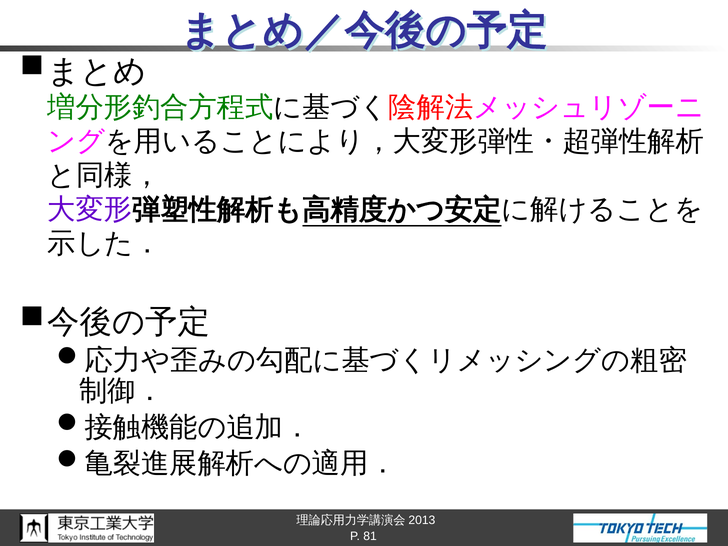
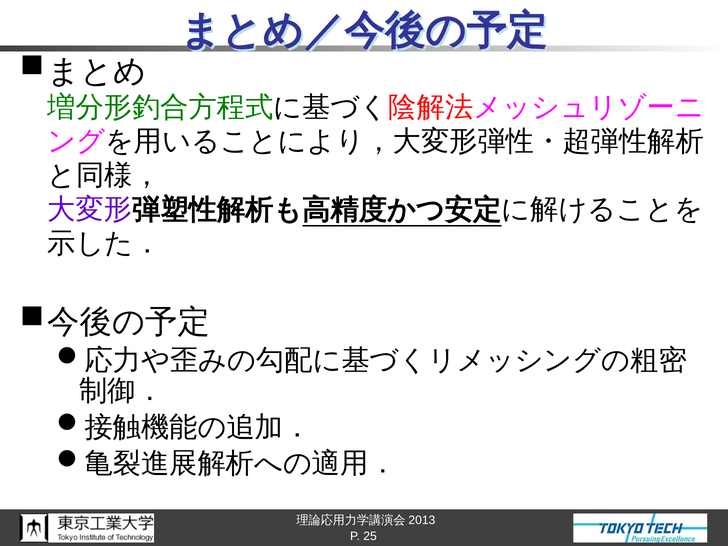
81: 81 -> 25 (370, 536)
